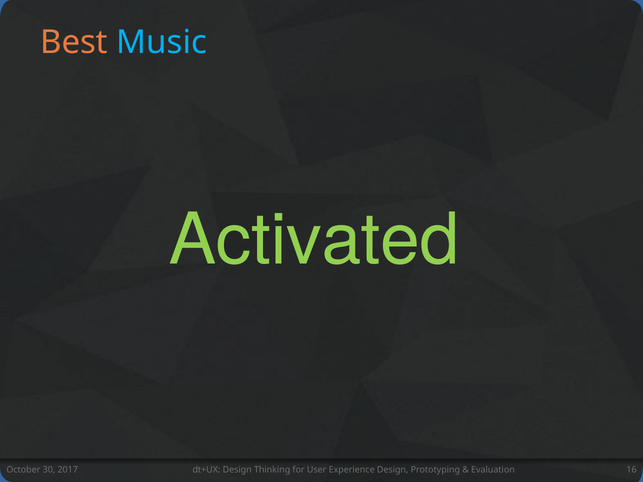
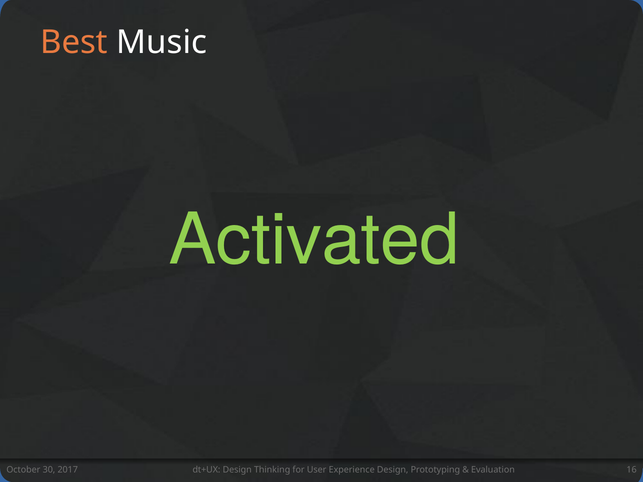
Music colour: light blue -> white (162, 42)
